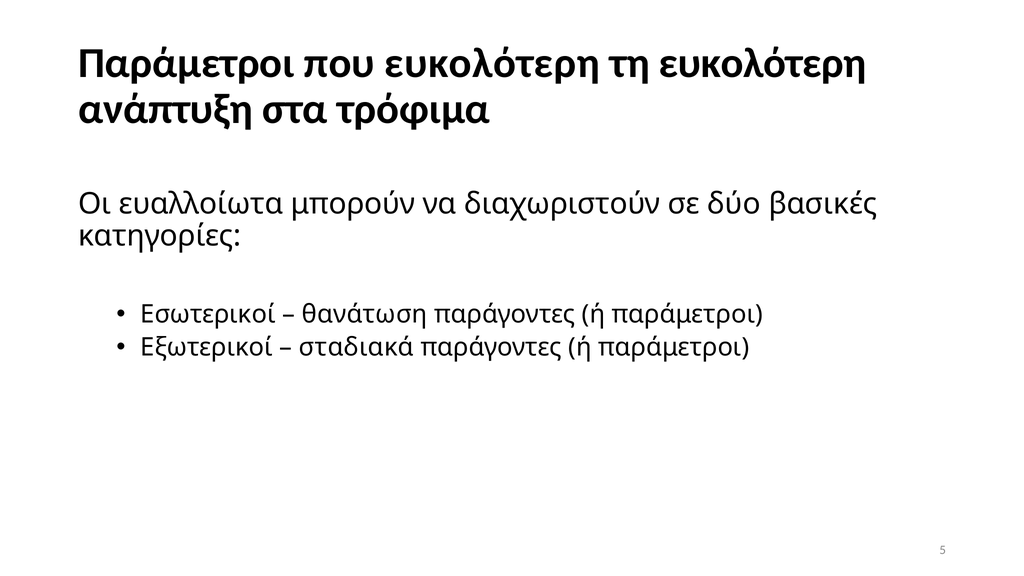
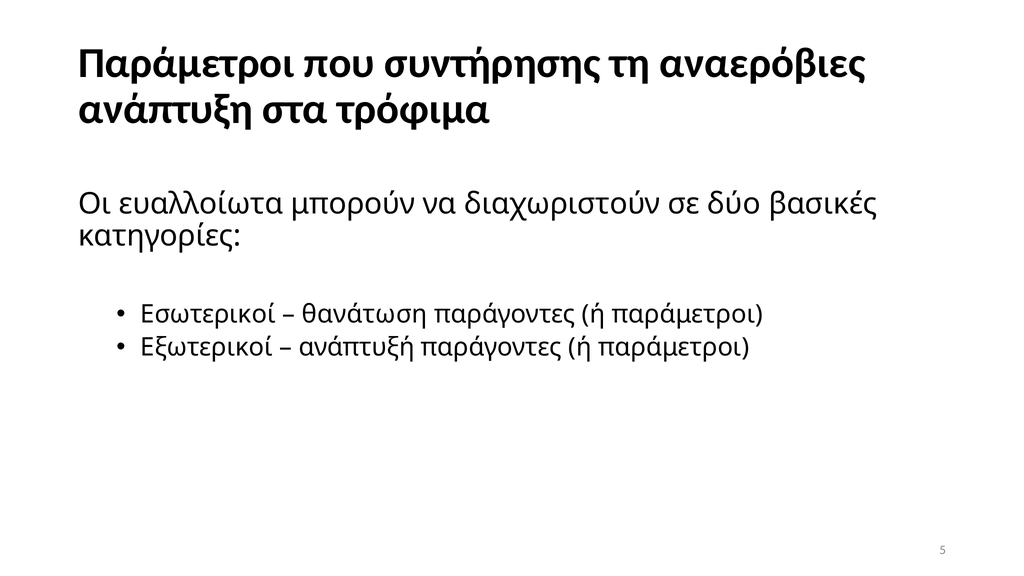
που ευκολότερη: ευκολότερη -> συντήρησης (492, 63)
τη ευκολότερη: ευκολότερη -> αναερόβιες (762, 63)
σταδιακά: σταδιακά -> ανάπτυξή (357, 347)
